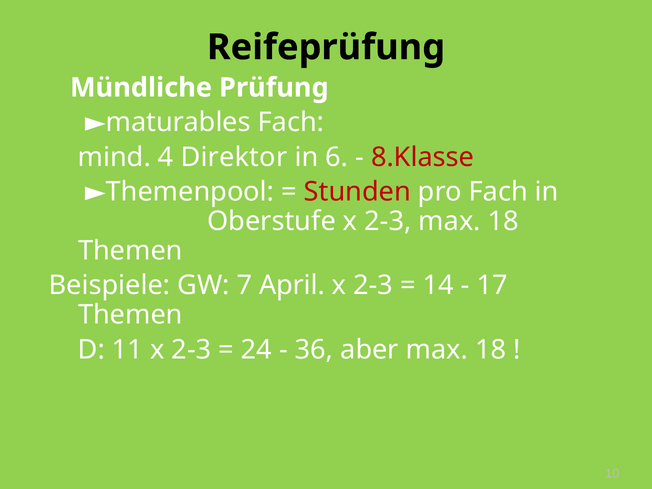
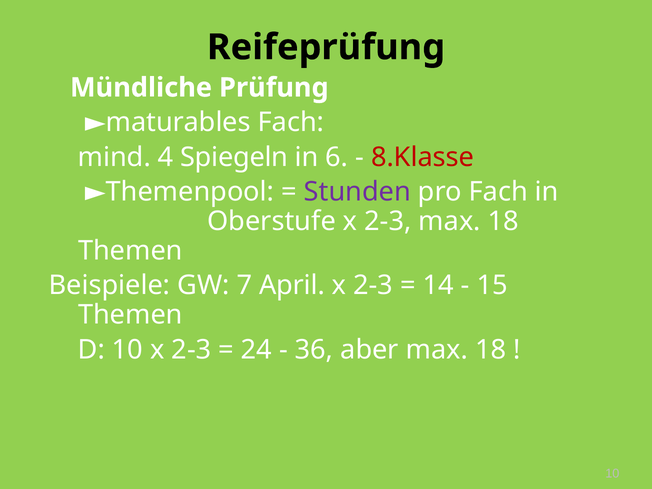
Direktor: Direktor -> Spiegeln (234, 157)
Stunden colour: red -> purple (357, 192)
17: 17 -> 15 (492, 285)
D 11: 11 -> 10 (127, 350)
